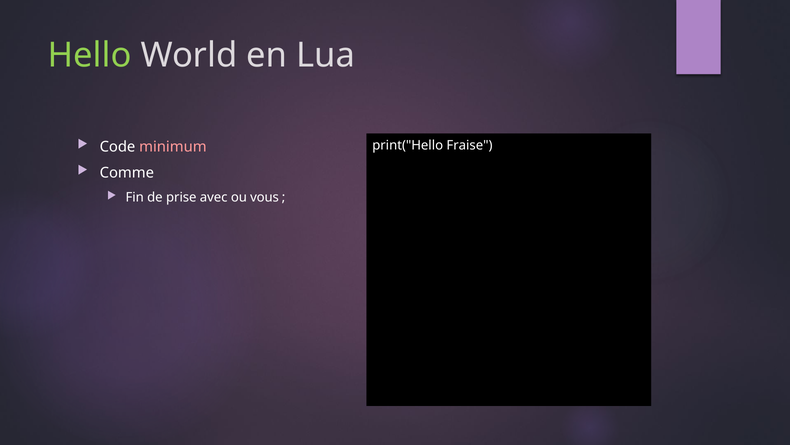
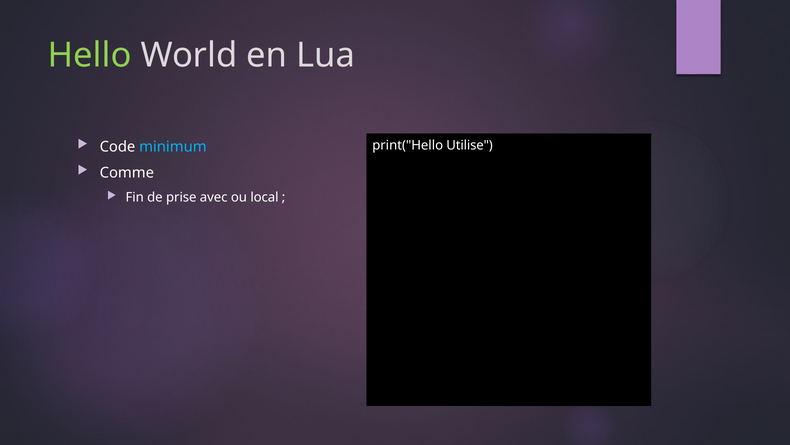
minimum colour: pink -> light blue (173, 146)
Fraise: Fraise -> Utilise (470, 145)
vous: vous -> local (264, 197)
